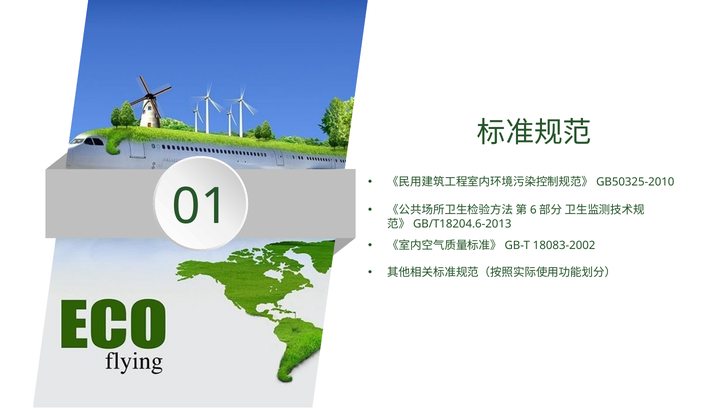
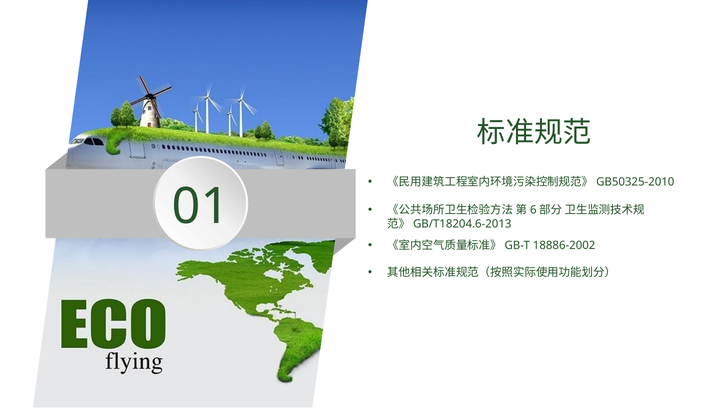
18083-2002: 18083-2002 -> 18886-2002 (564, 246)
